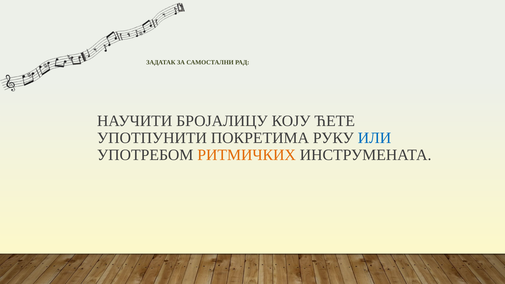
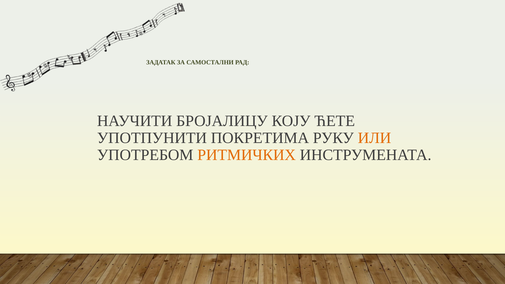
ИЛИ colour: blue -> orange (374, 138)
